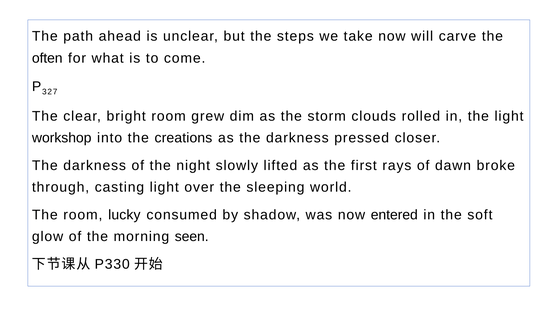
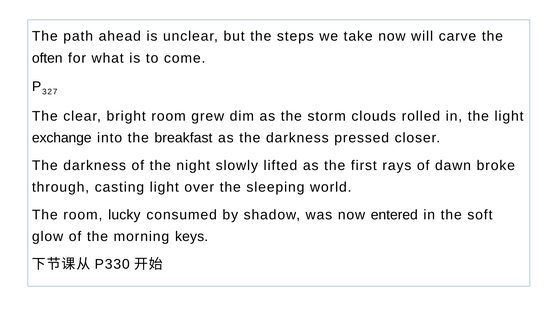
workshop: workshop -> exchange (62, 138)
creations: creations -> breakfast (183, 138)
seen: seen -> keys (192, 237)
